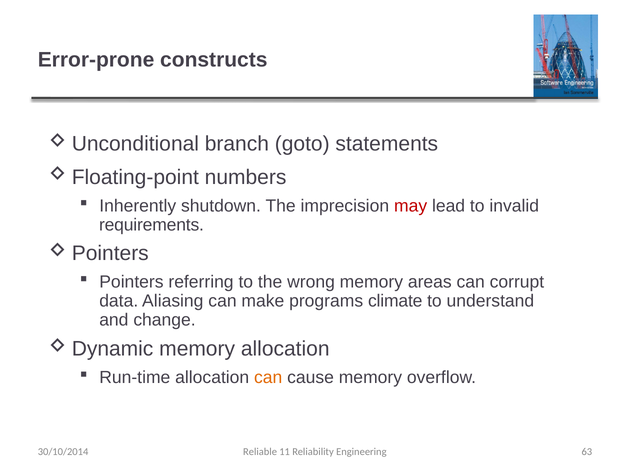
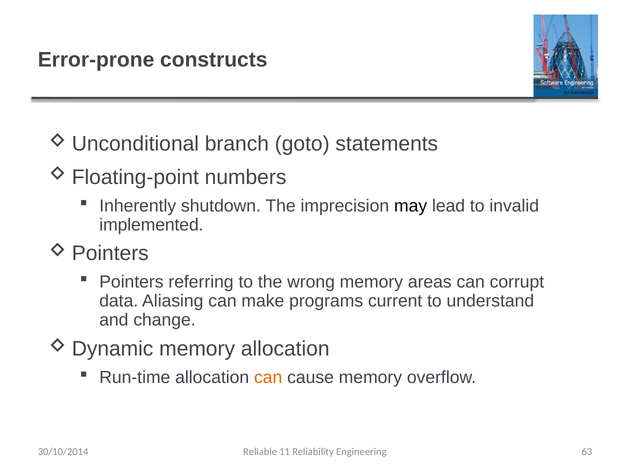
may colour: red -> black (411, 206)
requirements: requirements -> implemented (151, 225)
climate: climate -> current (395, 301)
